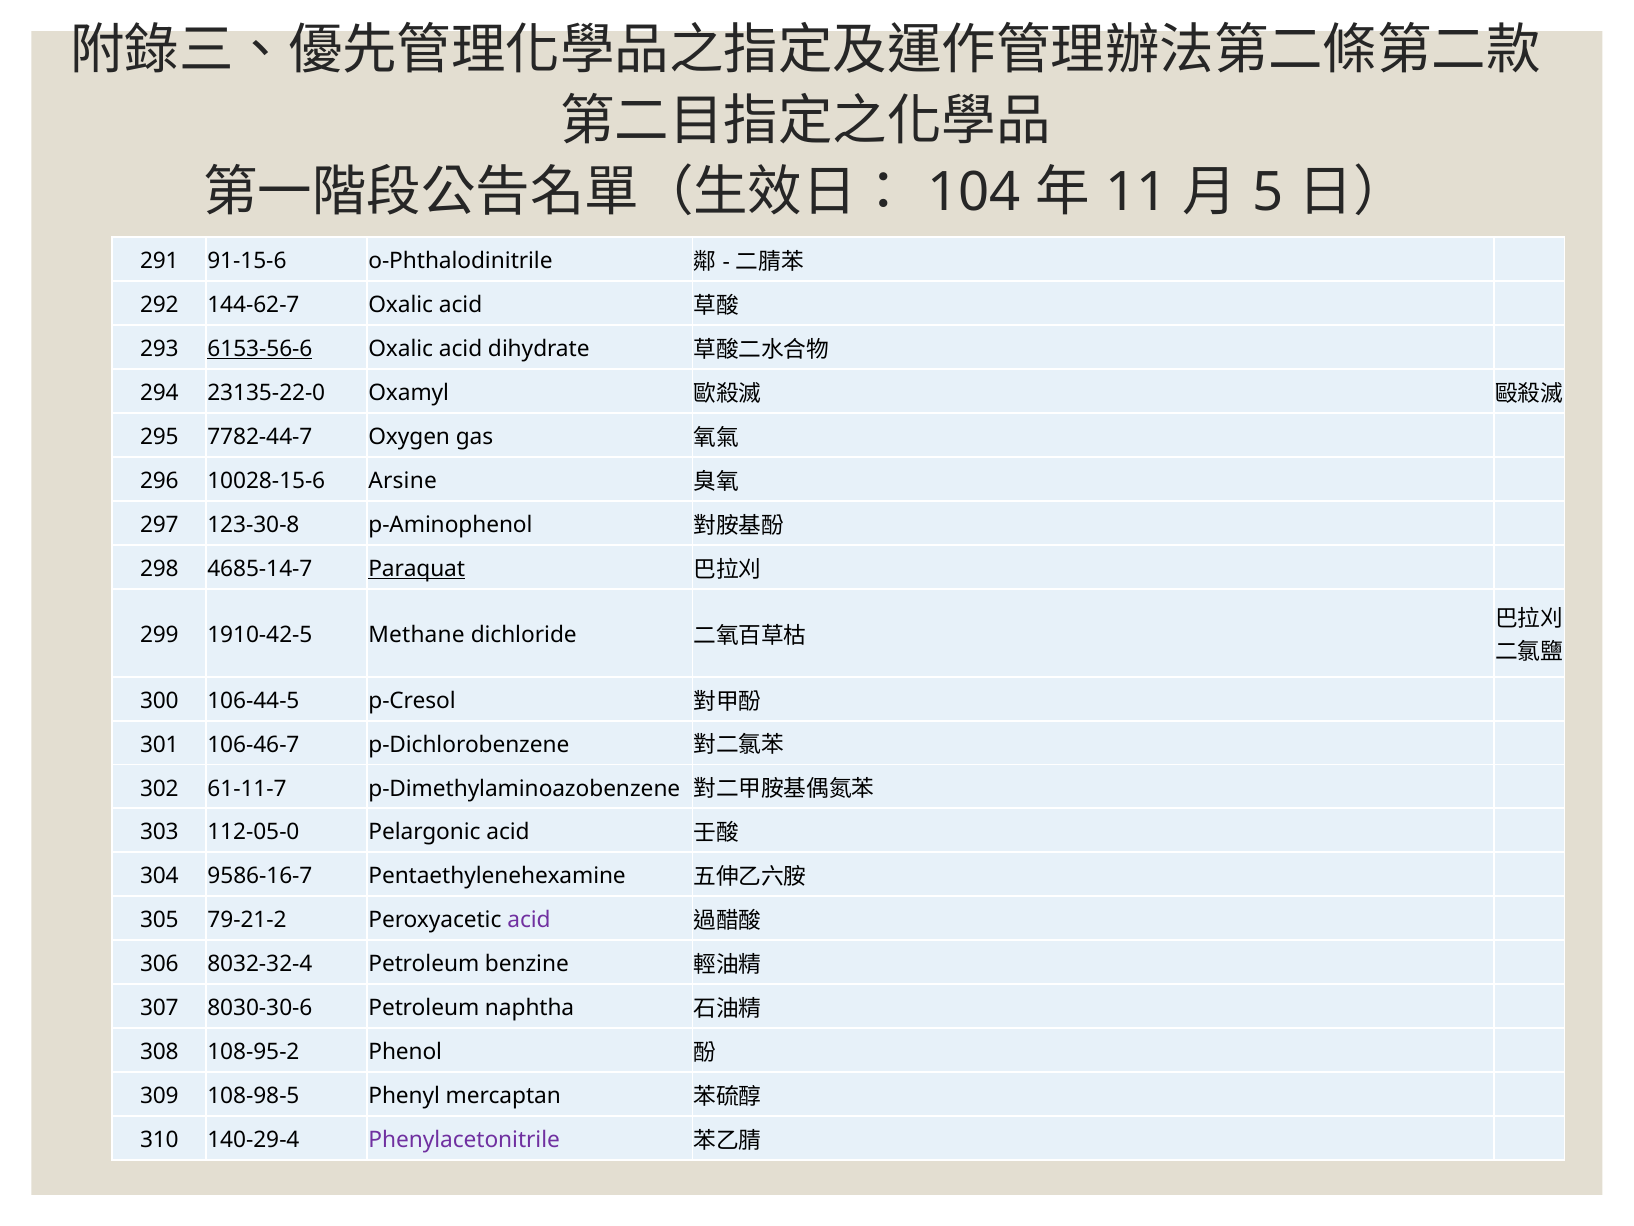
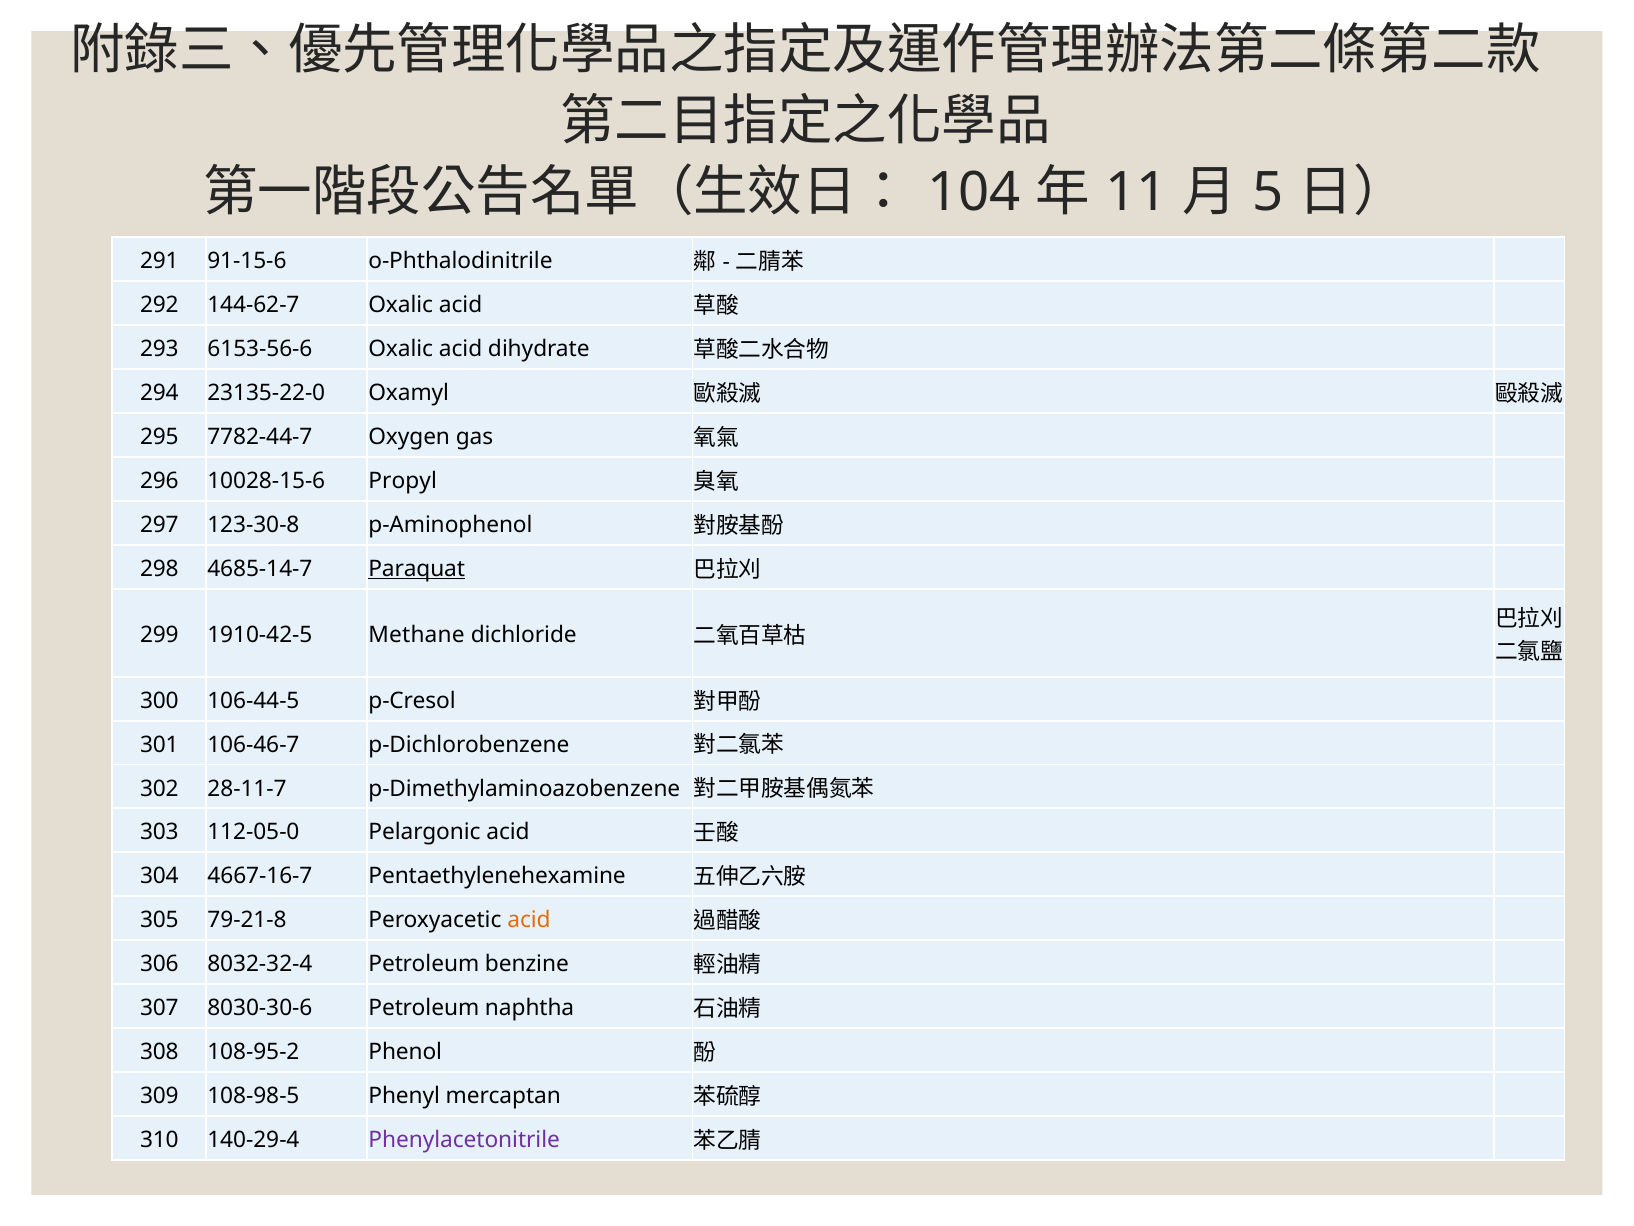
6153-56-6 underline: present -> none (260, 349)
Arsine: Arsine -> Propyl (403, 481)
61-11-7: 61-11-7 -> 28-11-7 (247, 788)
9586-16-7: 9586-16-7 -> 4667-16-7 (260, 876)
79-21-2: 79-21-2 -> 79-21-8 (247, 920)
acid colour: purple -> orange (529, 920)
